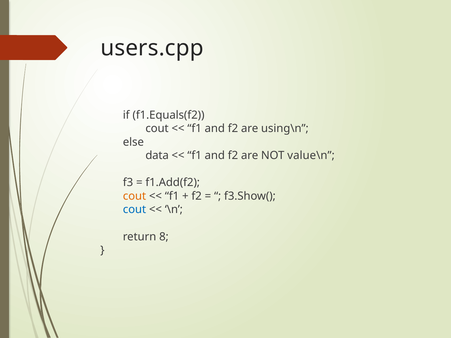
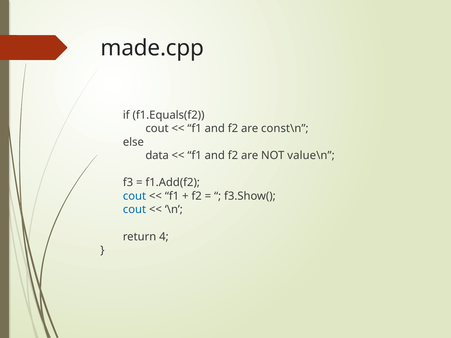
users.cpp: users.cpp -> made.cpp (152, 48)
using\n: using\n -> const\n (285, 129)
cout colour: orange -> blue (134, 196)
8: 8 -> 4 (164, 237)
